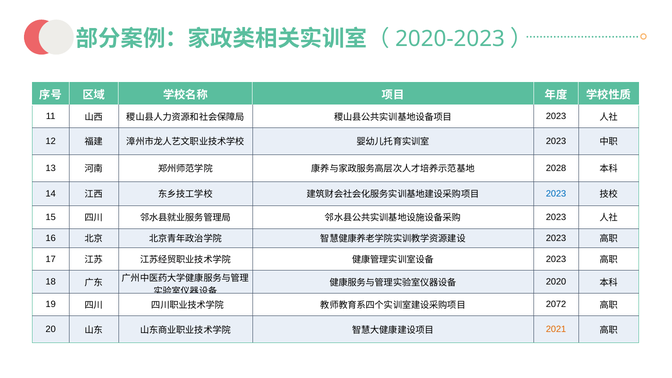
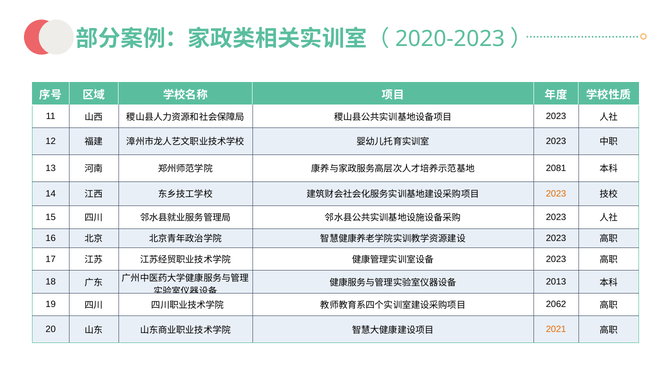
2028: 2028 -> 2081 (556, 168)
2023 colour: blue -> orange (556, 194)
2020: 2020 -> 2013 (556, 282)
2072: 2072 -> 2062 (556, 304)
